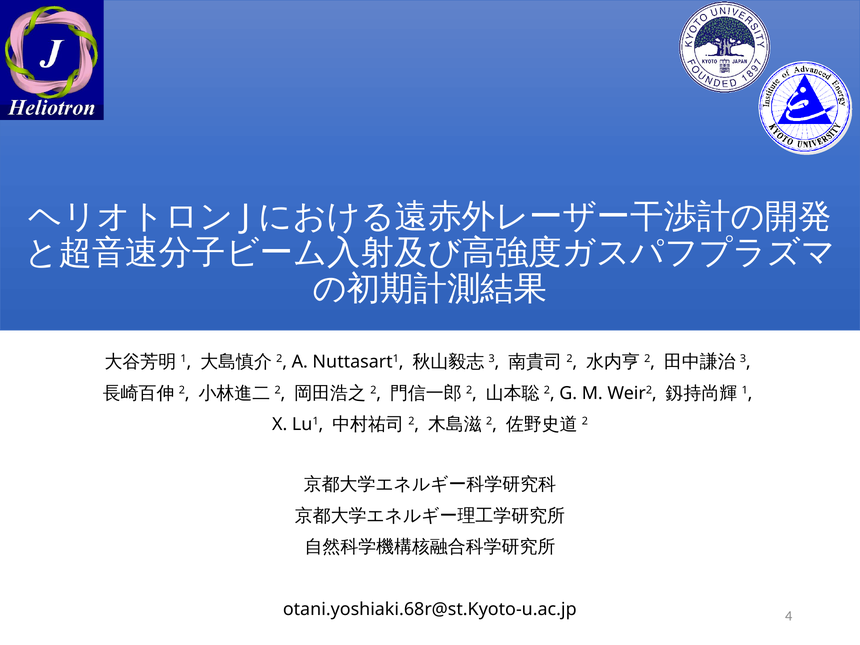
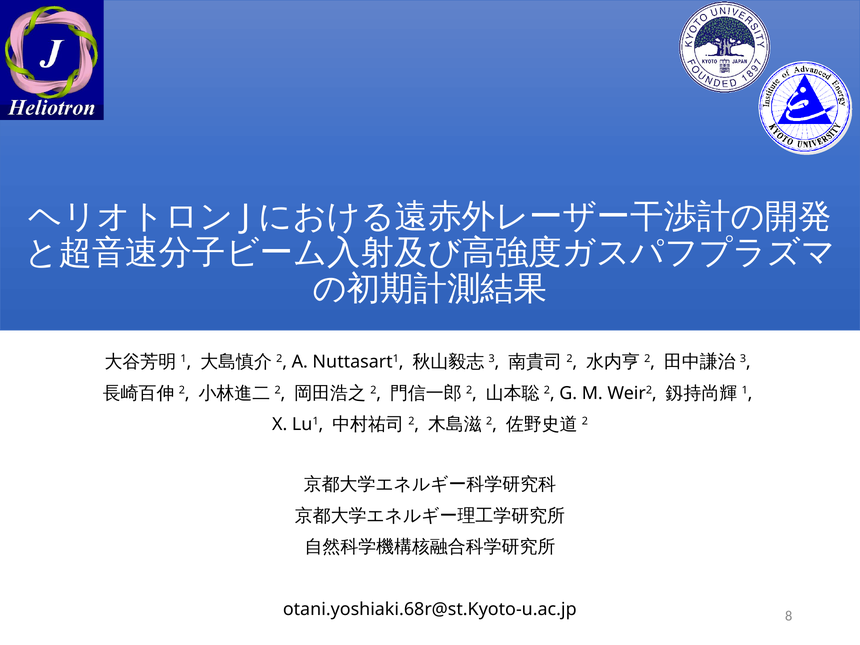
4: 4 -> 8 (789, 616)
